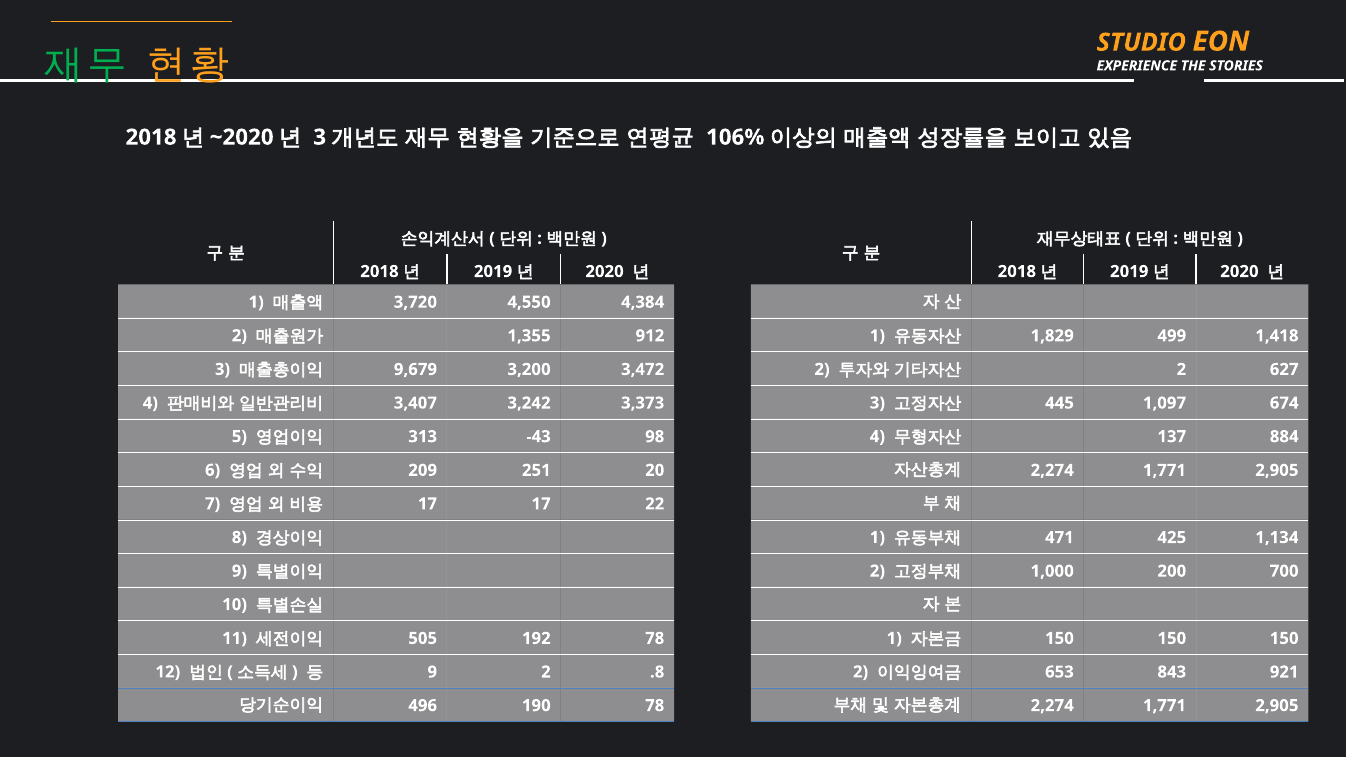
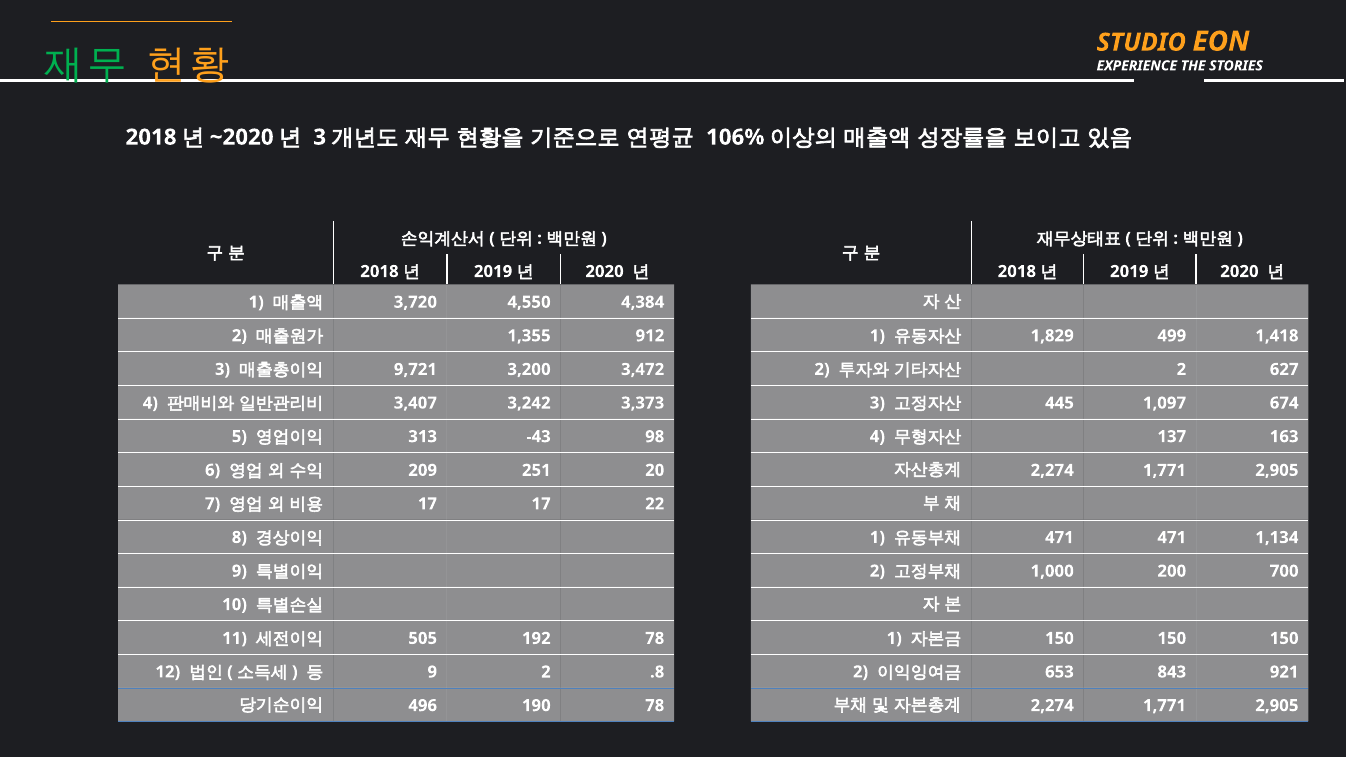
9,679: 9,679 -> 9,721 (415, 369)
884: 884 -> 163 (1284, 437)
471 425: 425 -> 471 (1172, 538)
